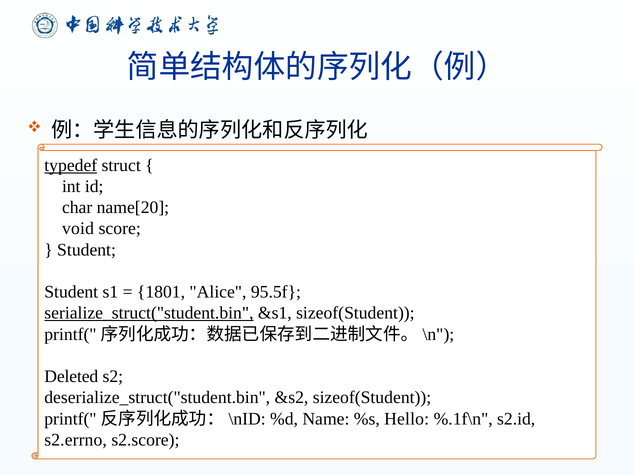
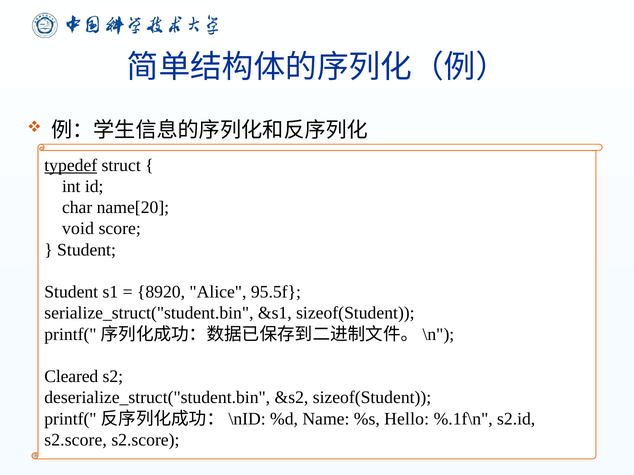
1801: 1801 -> 8920 (161, 292)
serialize_struct("student.bin underline: present -> none (149, 313)
Deleted: Deleted -> Cleared (71, 377)
s2.errno: s2.errno -> s2.score (76, 440)
